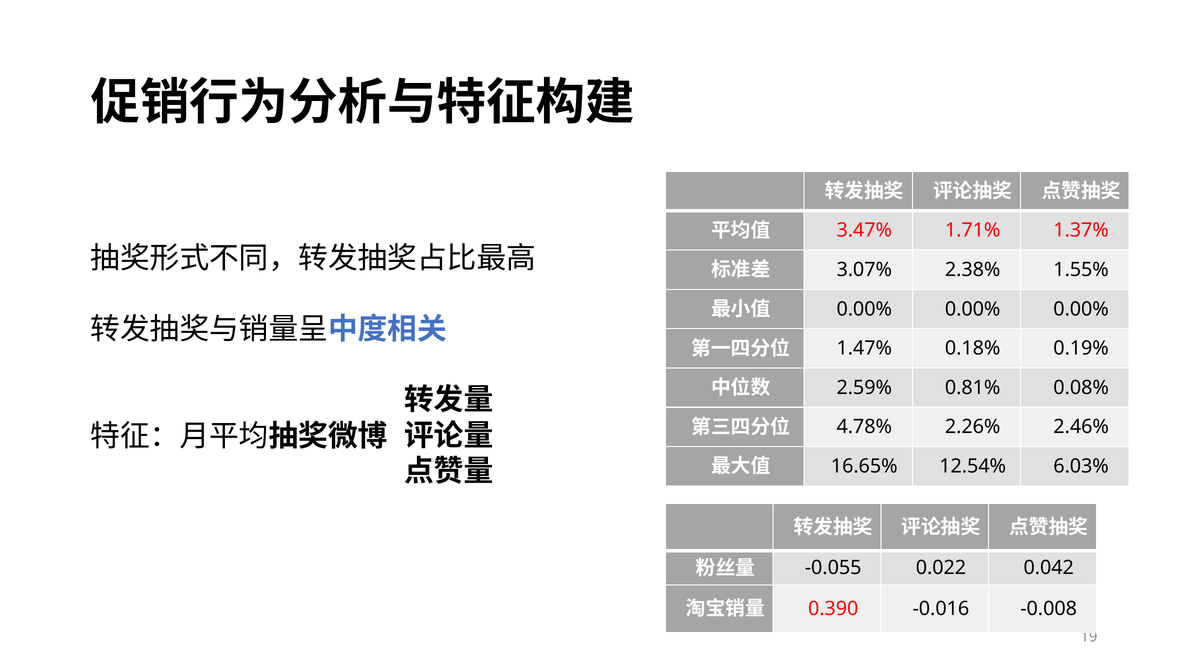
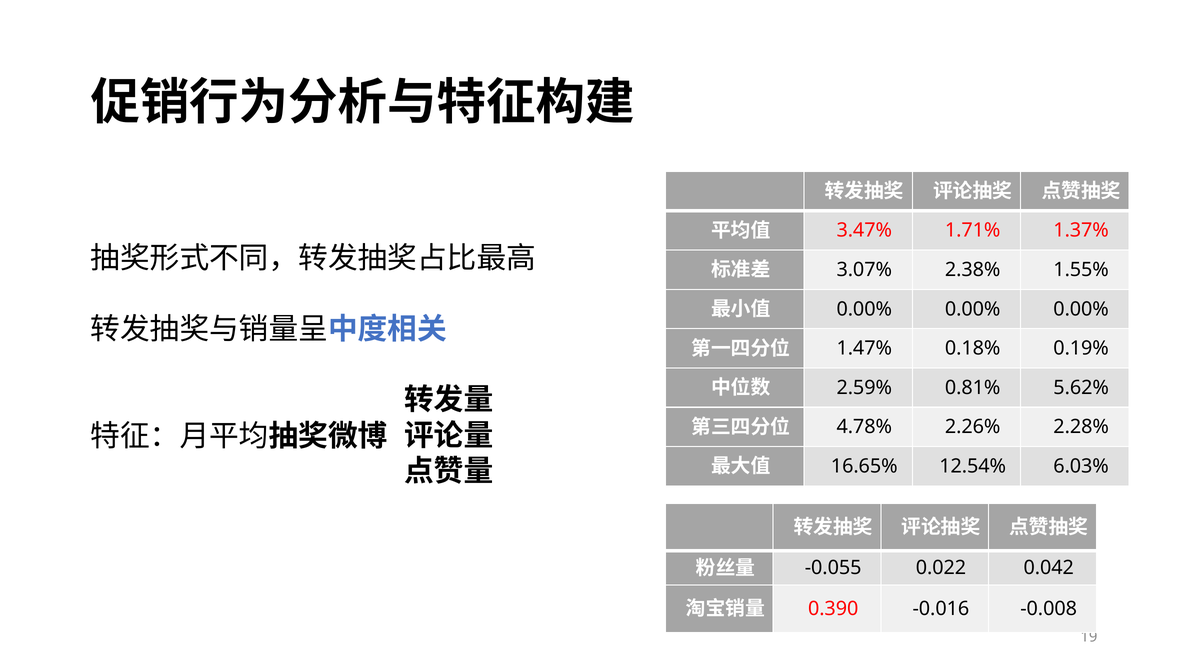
0.08%: 0.08% -> 5.62% (1081, 388)
2.46%: 2.46% -> 2.28% (1081, 427)
